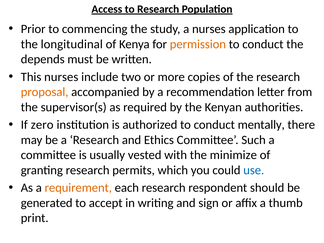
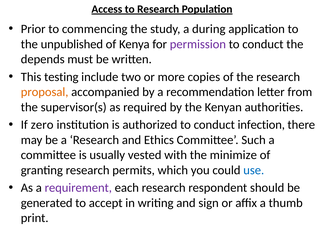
a nurses: nurses -> during (209, 29)
longitudinal: longitudinal -> unpublished (72, 44)
permission colour: orange -> purple (198, 44)
This nurses: nurses -> testing (61, 77)
mentally: mentally -> infection (261, 125)
requirement colour: orange -> purple (78, 188)
